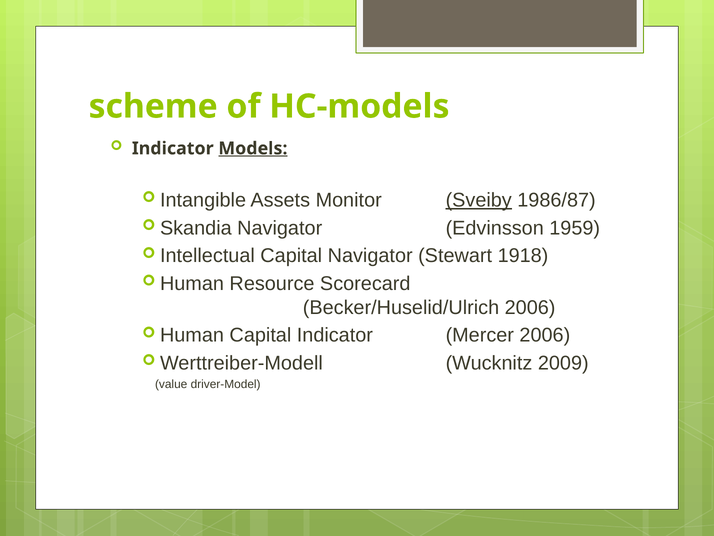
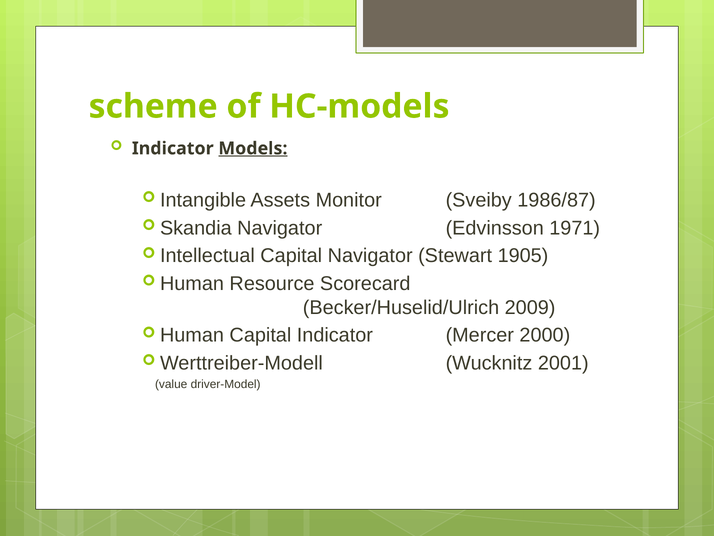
Sveiby underline: present -> none (479, 200)
1959: 1959 -> 1971 (575, 228)
1918: 1918 -> 1905 (523, 256)
Becker/Huselid/Ulrich 2006: 2006 -> 2009 (530, 307)
Mercer 2006: 2006 -> 2000 (545, 335)
2009: 2009 -> 2001 (563, 363)
